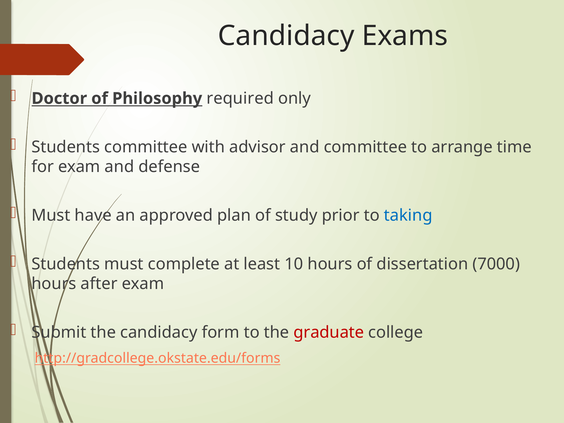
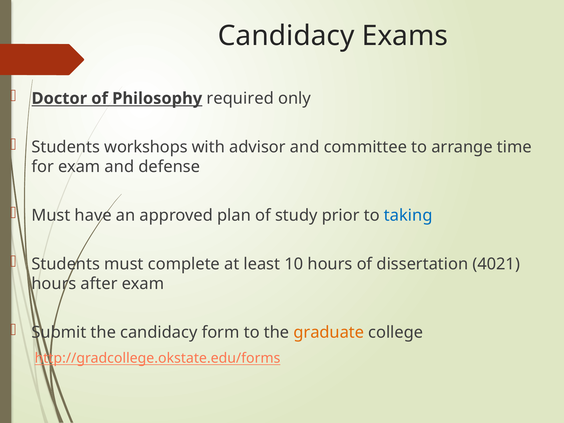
Students committee: committee -> workshops (146, 147)
7000: 7000 -> 4021 (496, 264)
graduate colour: red -> orange (329, 332)
